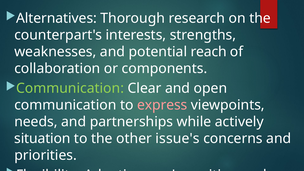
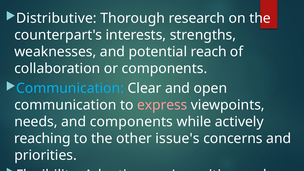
Alternatives: Alternatives -> Distributive (56, 18)
Communication colour: light green -> light blue (70, 88)
and partnerships: partnerships -> components (131, 122)
situation: situation -> reaching (42, 138)
